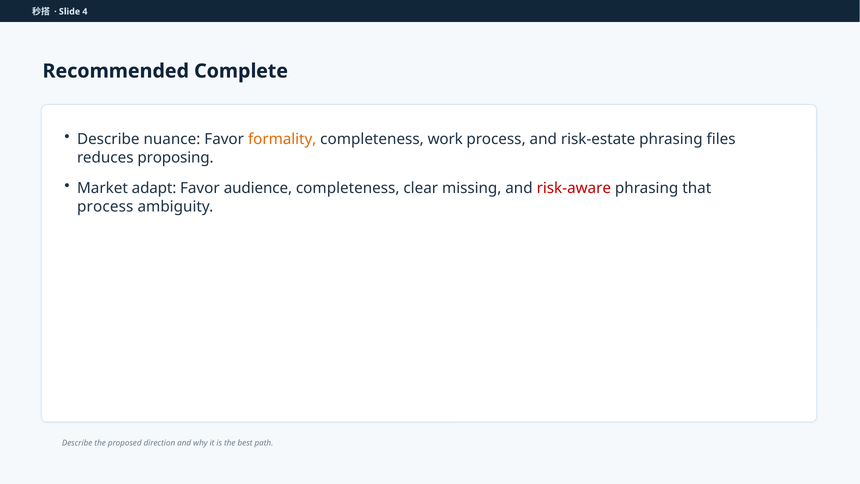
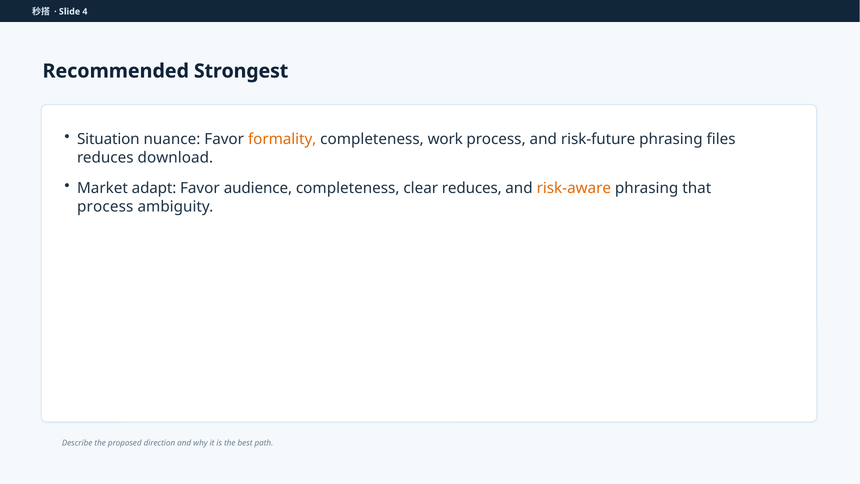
Complete: Complete -> Strongest (241, 71)
Describe: Describe -> Situation (108, 139)
risk-estate: risk-estate -> risk-future (598, 139)
proposing: proposing -> download (175, 157)
clear missing: missing -> reduces (472, 188)
risk-aware colour: red -> orange (574, 188)
